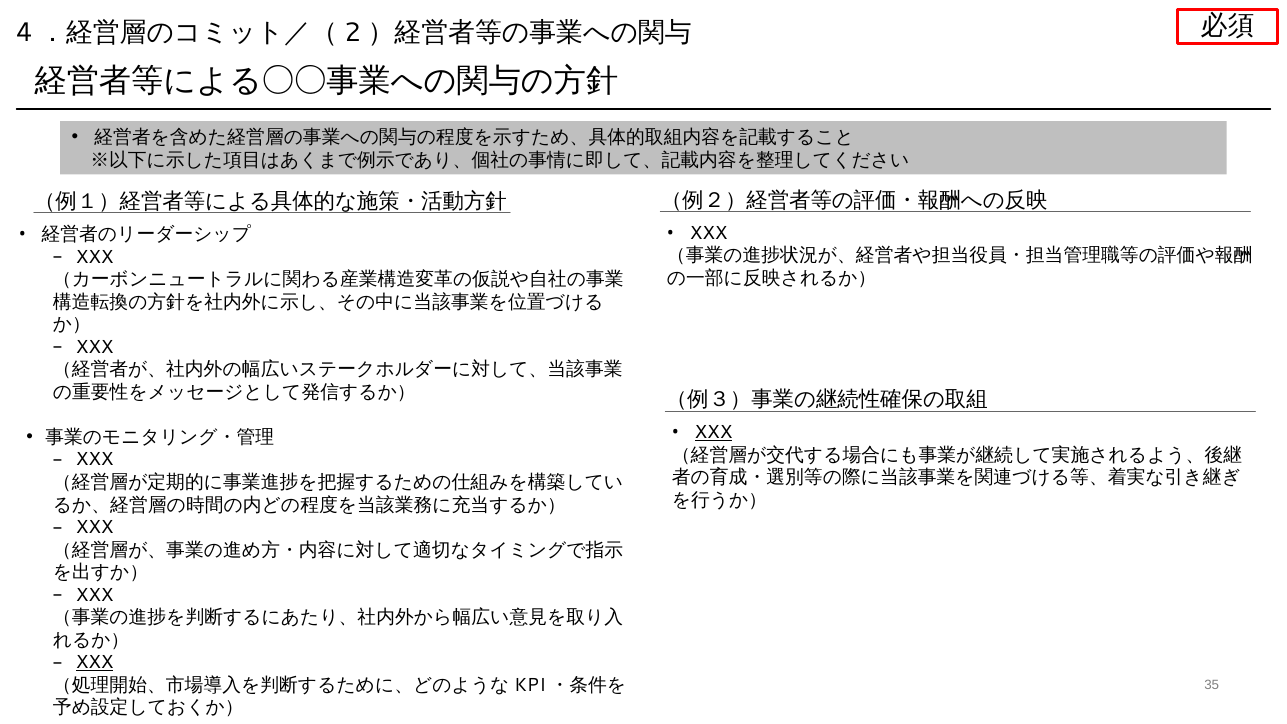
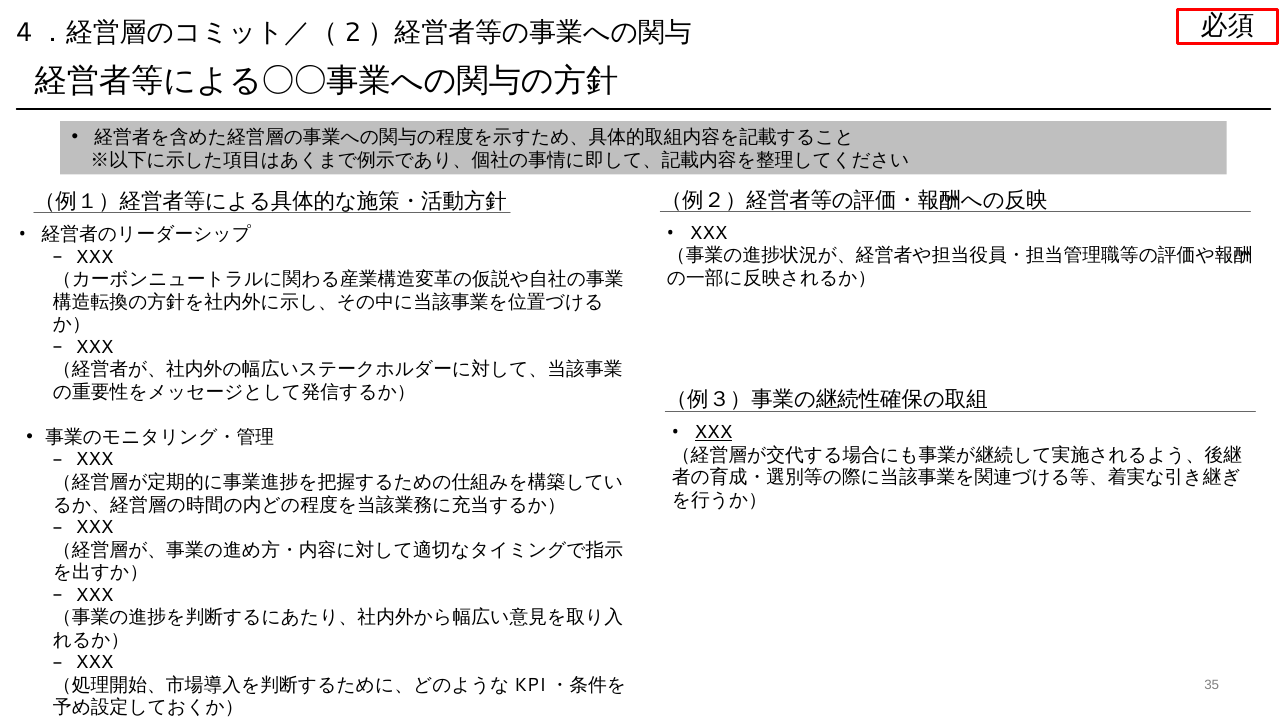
XXX underline: present -> none (95, 663)
